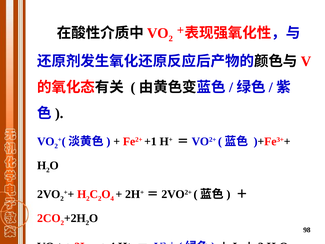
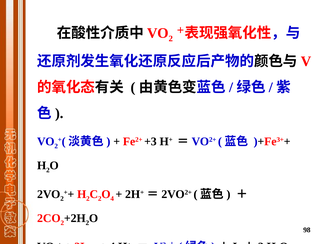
+1: +1 -> +3 (150, 141)
